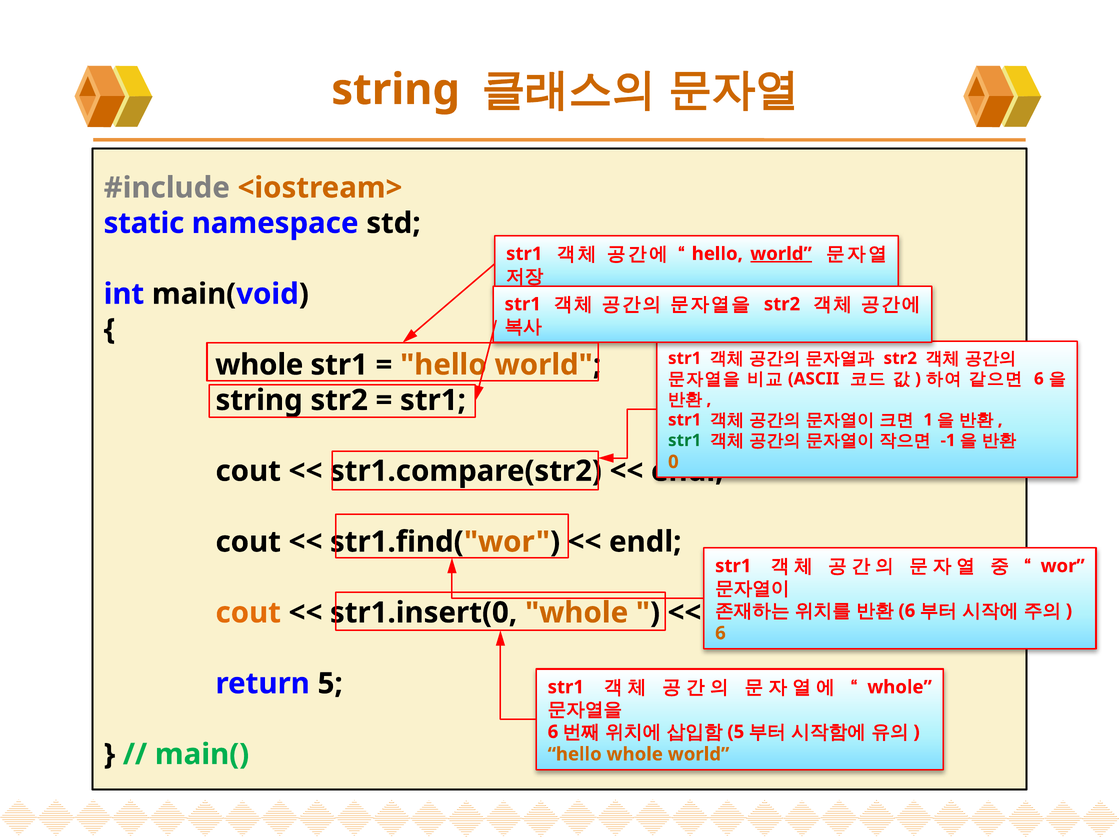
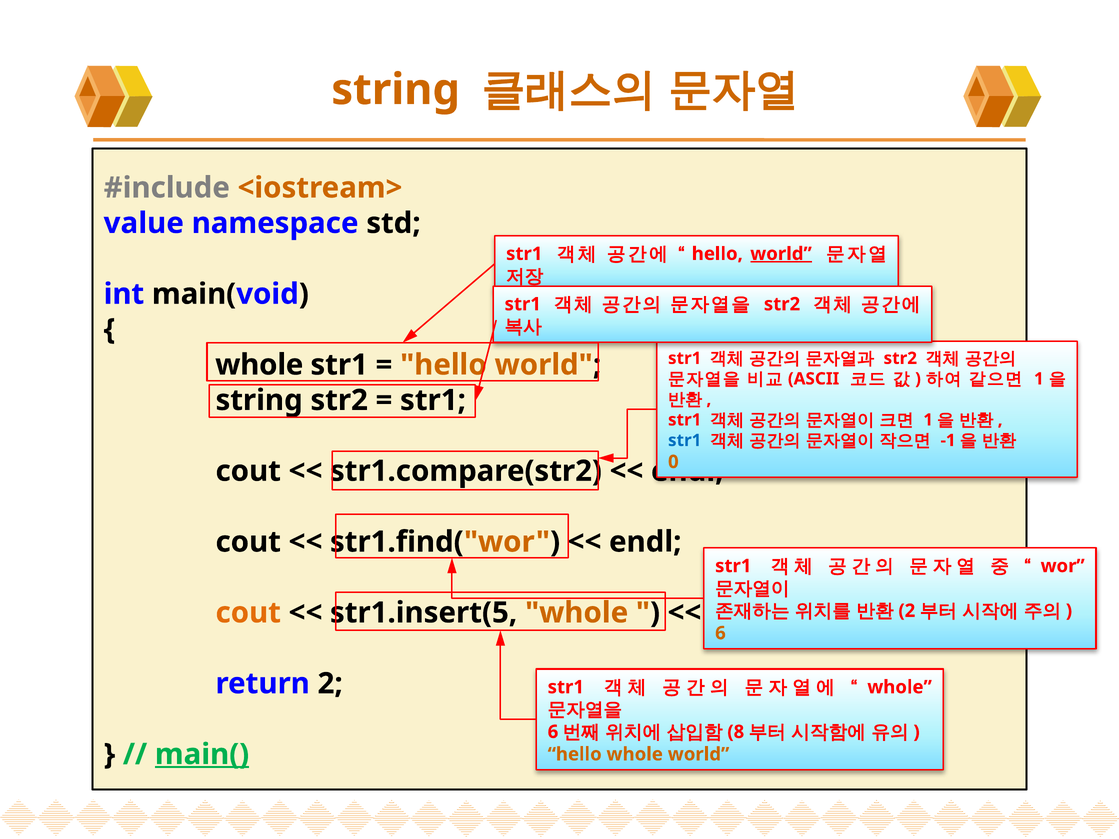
static: static -> value (144, 223)
6: 6 -> 1 (1039, 379)
str1 colour: green -> blue (685, 441)
6: 6 -> 2 (907, 611)
str1.insert(0: str1.insert(0 -> str1.insert(5 (424, 613)
return 5: 5 -> 2 (330, 684)
5: 5 -> 8 (736, 732)
main( underline: none -> present (202, 755)
